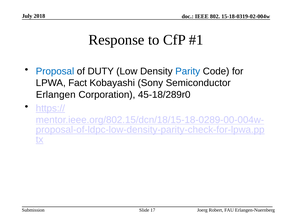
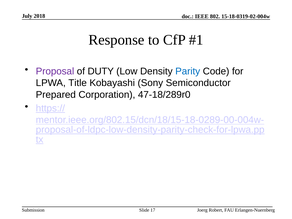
Proposal colour: blue -> purple (55, 71)
Fact: Fact -> Title (78, 83)
Erlangen: Erlangen -> Prepared (56, 95)
45-18/289r0: 45-18/289r0 -> 47-18/289r0 (164, 95)
